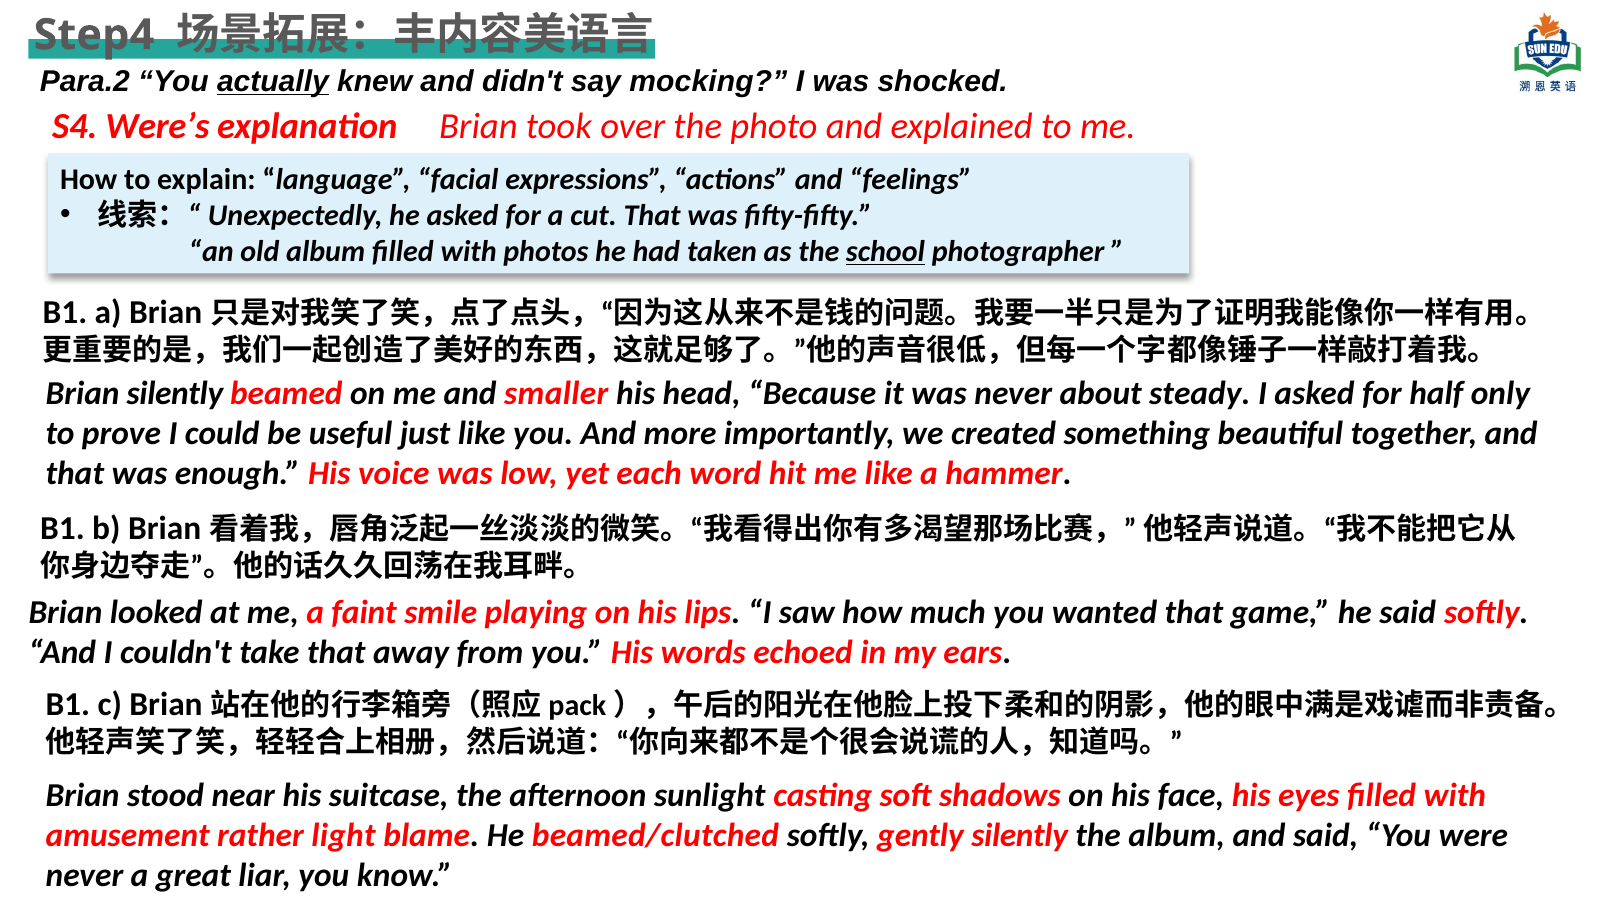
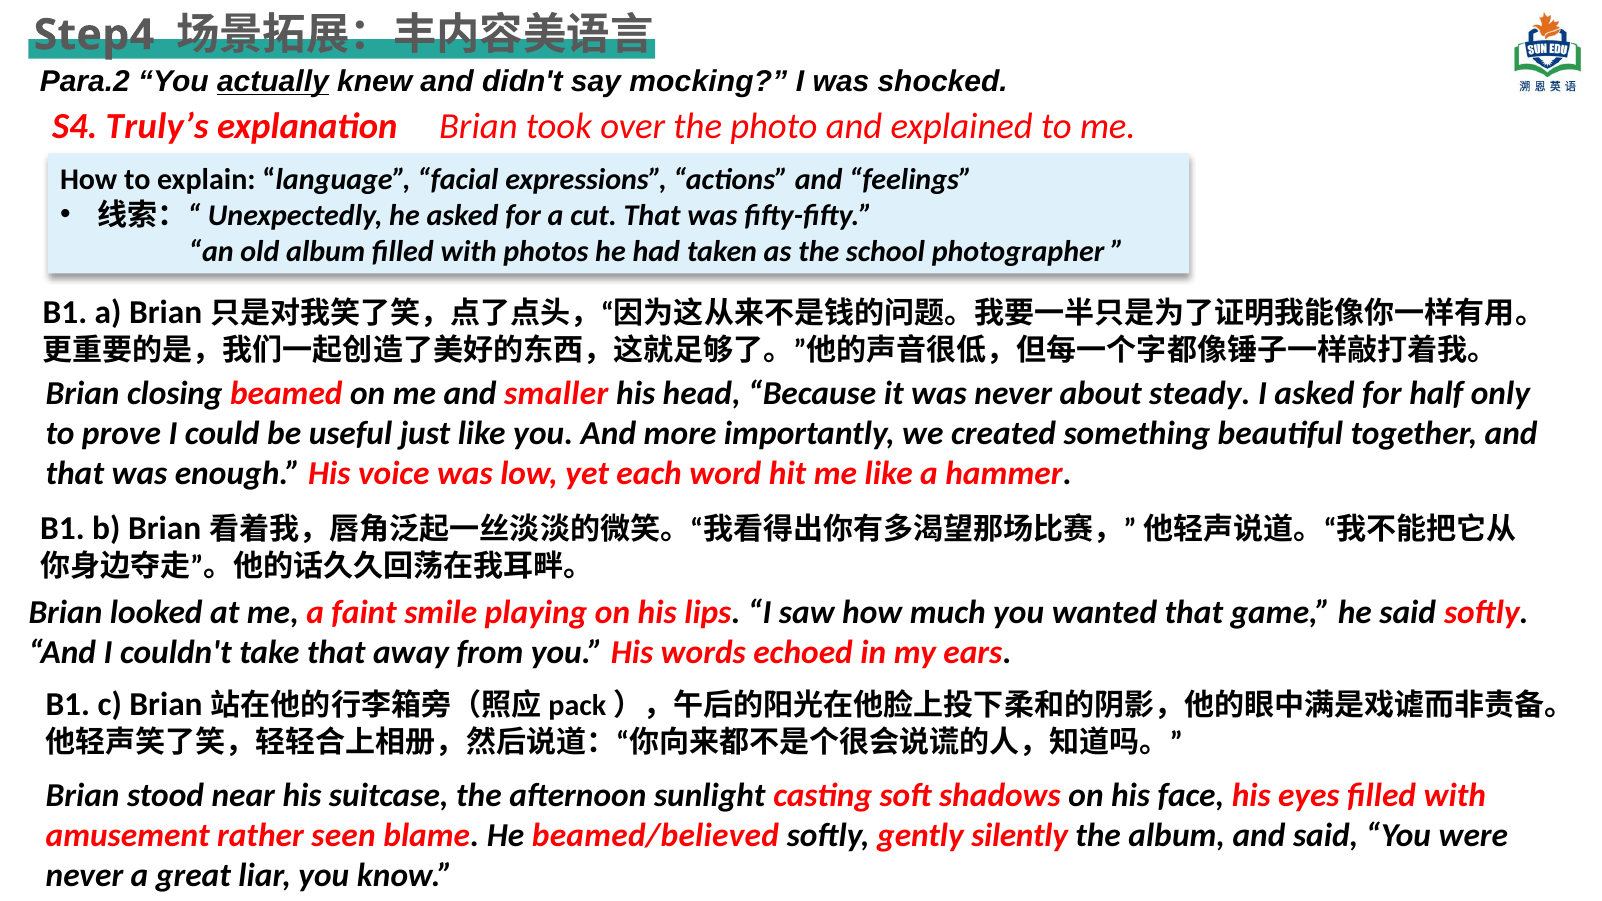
Were’s: Were’s -> Truly’s (157, 126)
school underline: present -> none (885, 252)
Brian silently: silently -> closing (175, 393)
light: light -> seen (344, 836)
beamed/clutched: beamed/clutched -> beamed/believed (655, 836)
